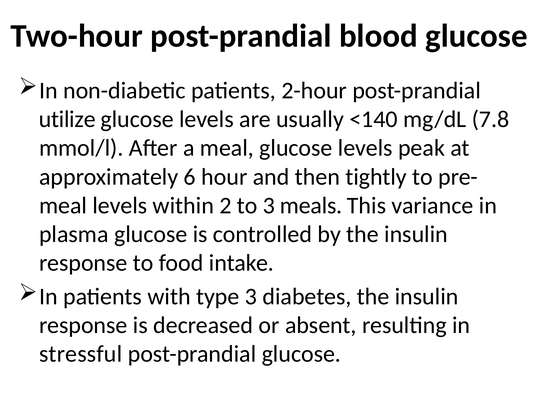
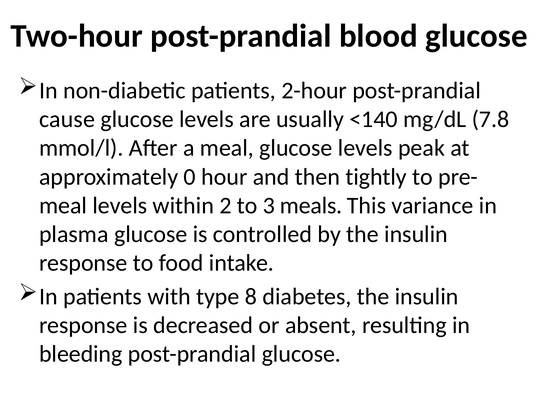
utilize: utilize -> cause (67, 119)
6: 6 -> 0 (190, 177)
type 3: 3 -> 8 (251, 297)
stressful: stressful -> bleeding (81, 354)
